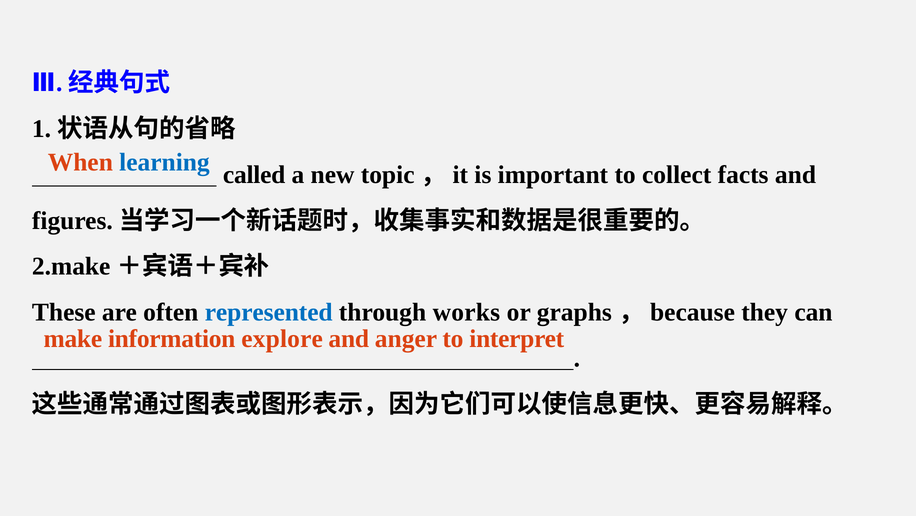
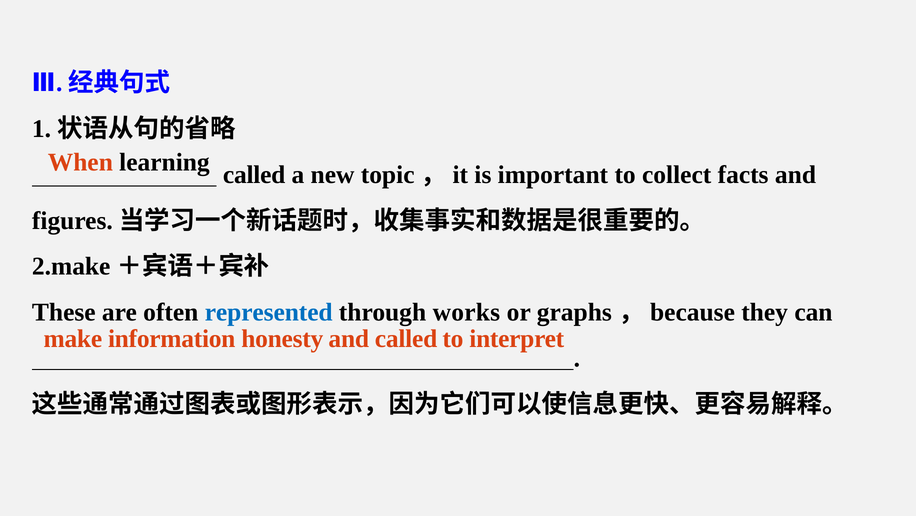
learning colour: blue -> black (164, 162)
explore: explore -> honesty (282, 338)
and anger: anger -> called (406, 338)
